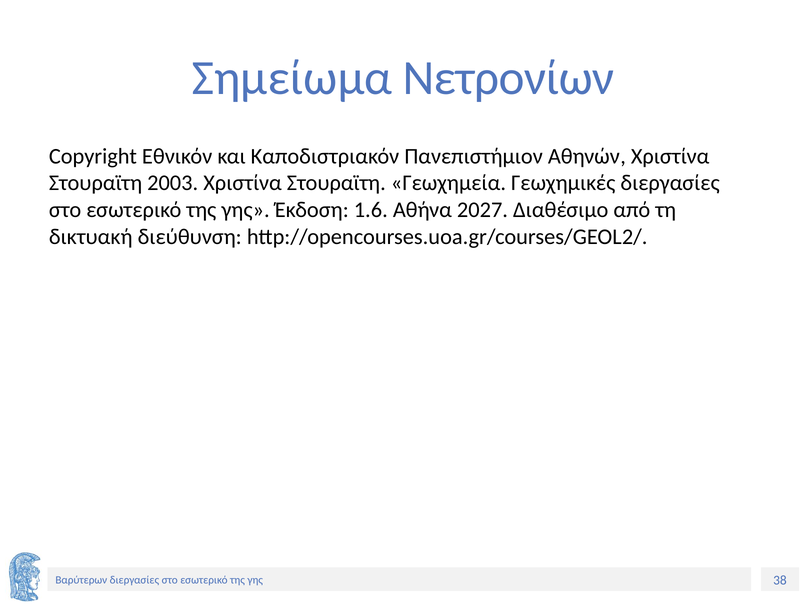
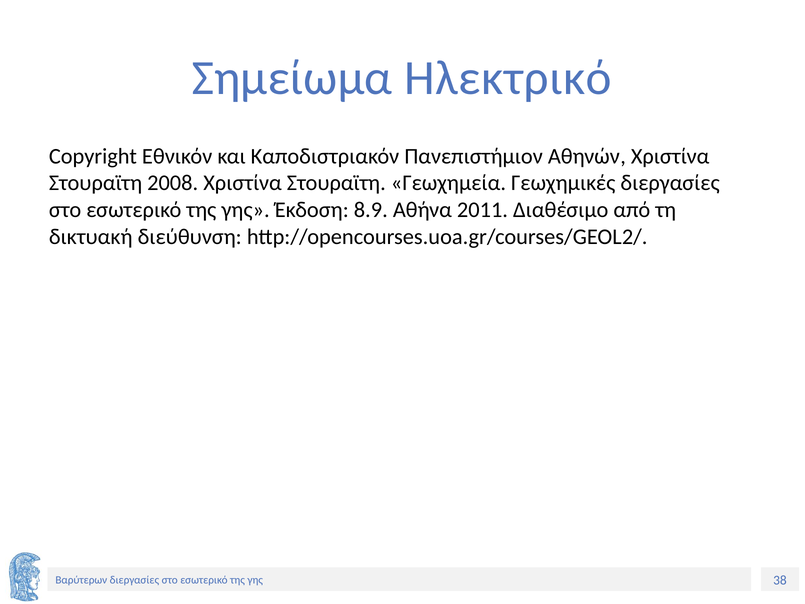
Νετρονίων: Νετρονίων -> Ηλεκτρικό (508, 78)
2003: 2003 -> 2008 (173, 183)
1.6: 1.6 -> 8.9 (371, 210)
2027: 2027 -> 2011 (482, 210)
